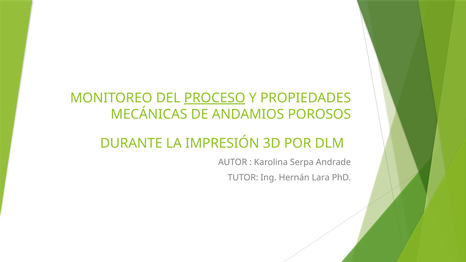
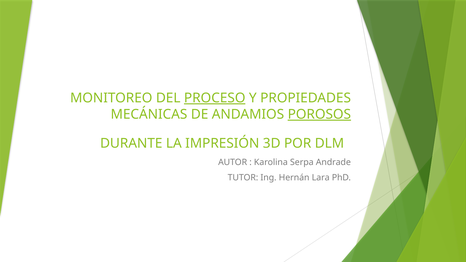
POROSOS underline: none -> present (319, 114)
